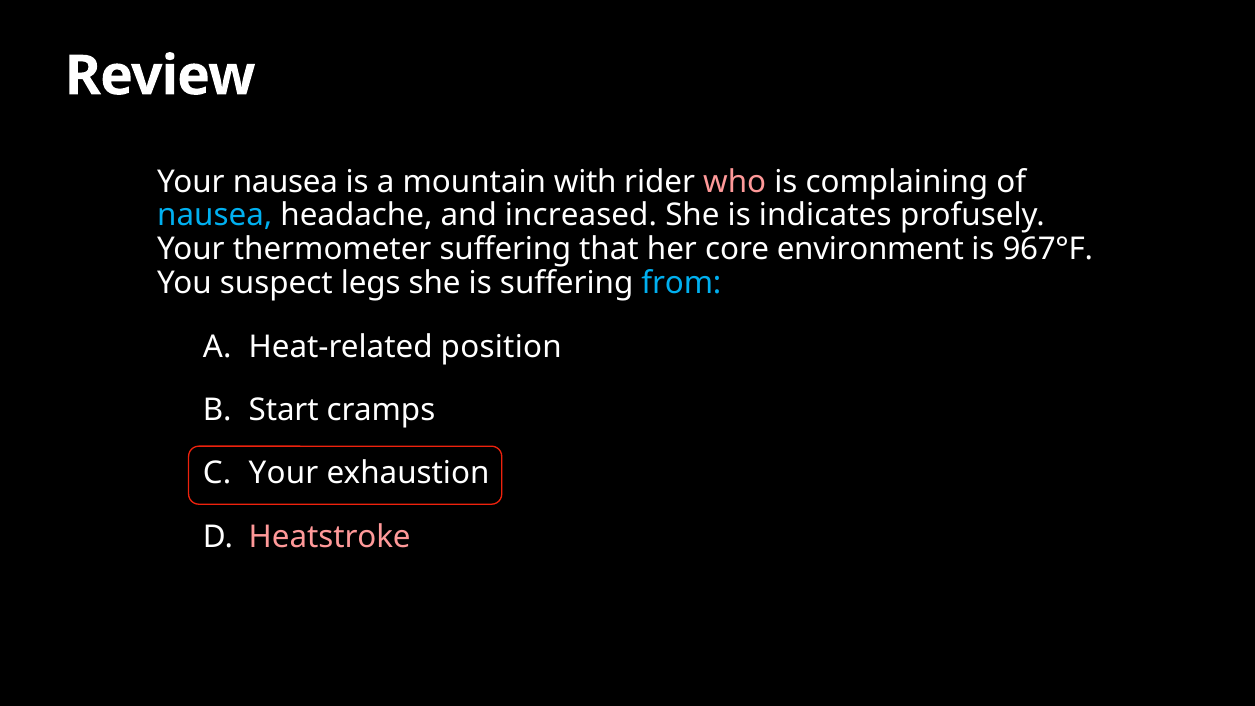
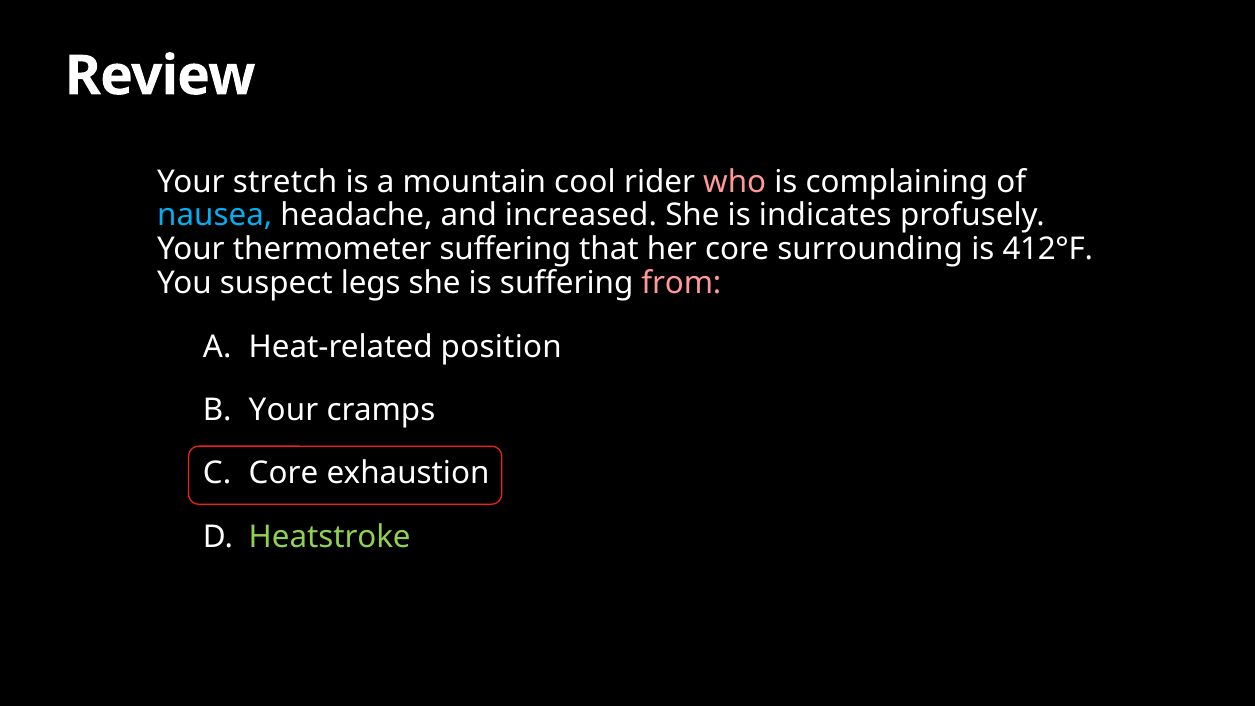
Your nausea: nausea -> stretch (285, 182)
with: with -> cool (585, 182)
environment: environment -> surrounding (870, 249)
967°F: 967°F -> 412°F (1048, 249)
from colour: light blue -> pink (681, 283)
Start: Start -> Your (284, 410)
Your: Your -> Core (284, 473)
Heatstroke colour: pink -> light green (330, 537)
